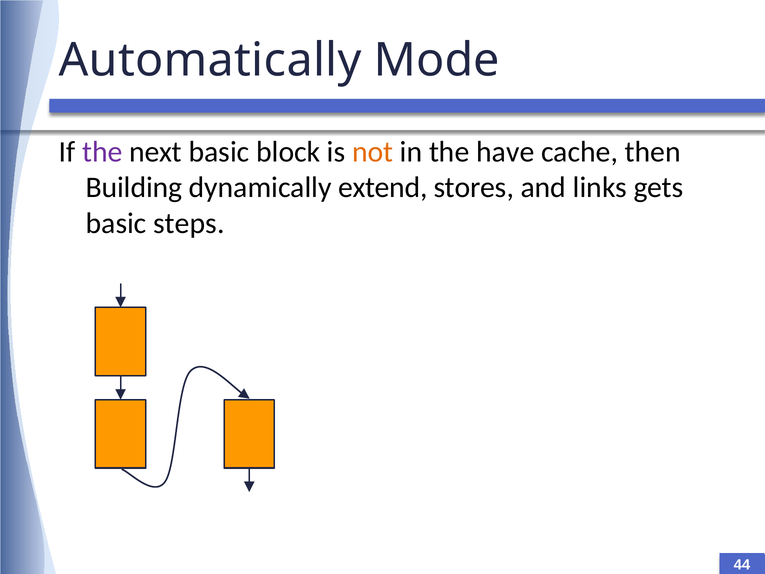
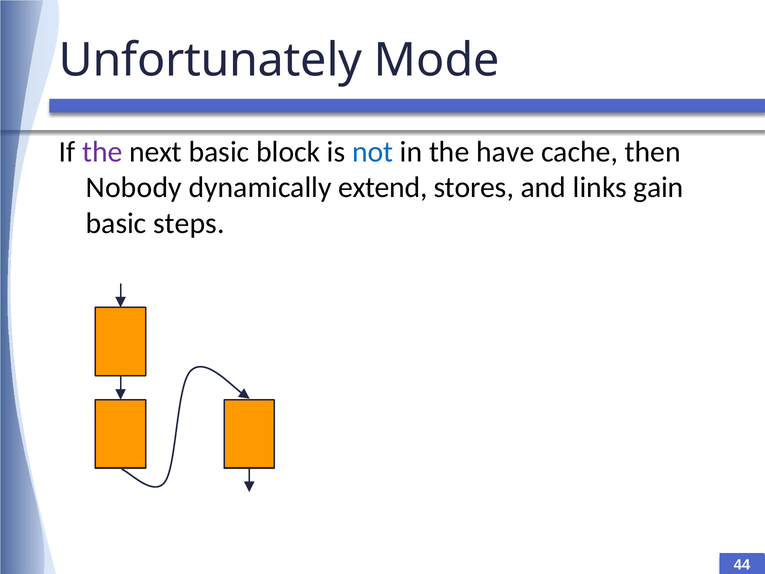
Automatically: Automatically -> Unfortunately (210, 60)
not colour: orange -> blue (373, 152)
Building: Building -> Nobody (134, 188)
gets: gets -> gain (658, 188)
